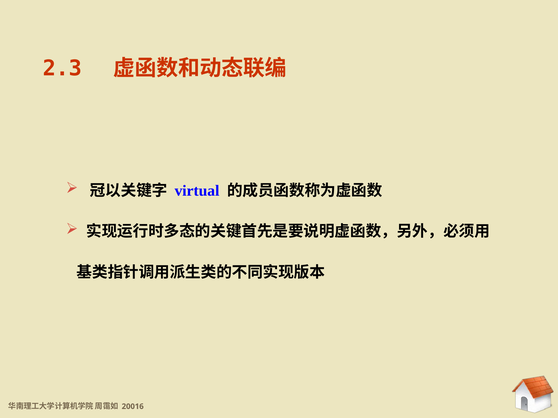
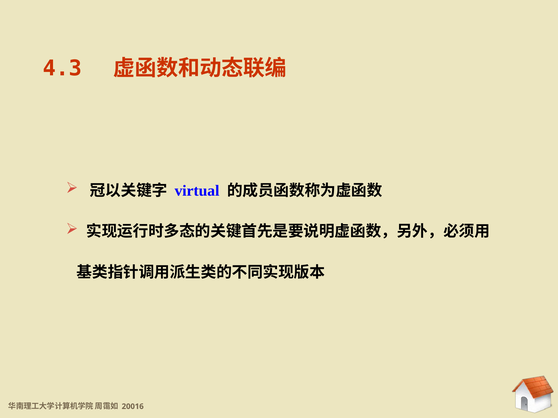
2.3: 2.3 -> 4.3 (62, 68)
